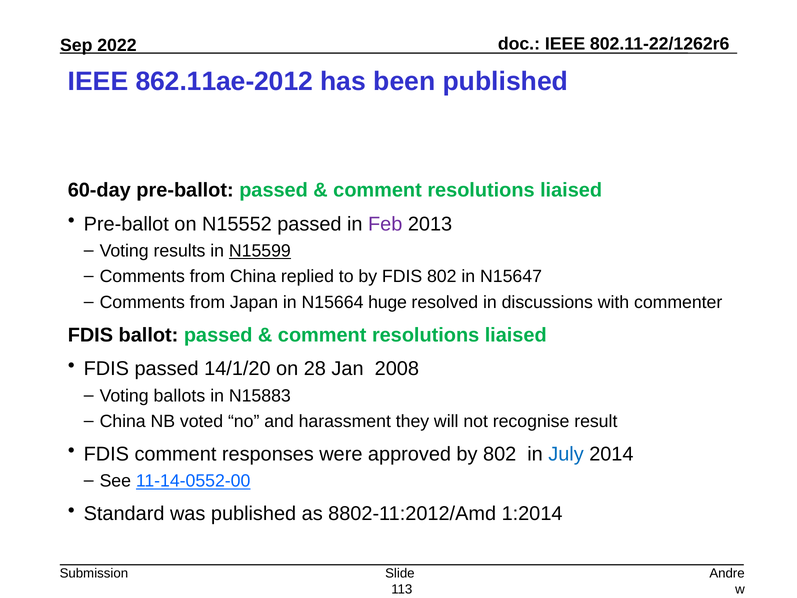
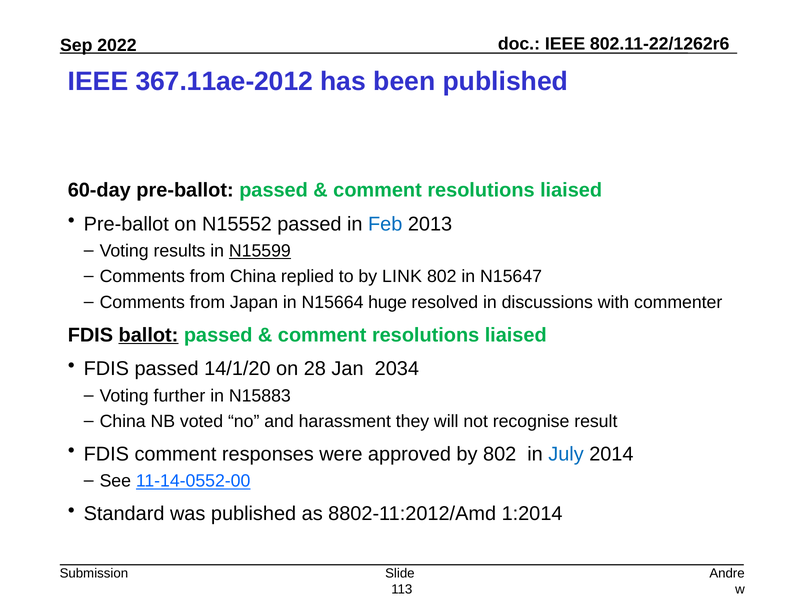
862.11ae-2012: 862.11ae-2012 -> 367.11ae-2012 (224, 82)
Feb colour: purple -> blue (385, 224)
by FDIS: FDIS -> LINK (402, 276)
ballot underline: none -> present (148, 335)
2008: 2008 -> 2034 (397, 369)
ballots: ballots -> further (179, 396)
